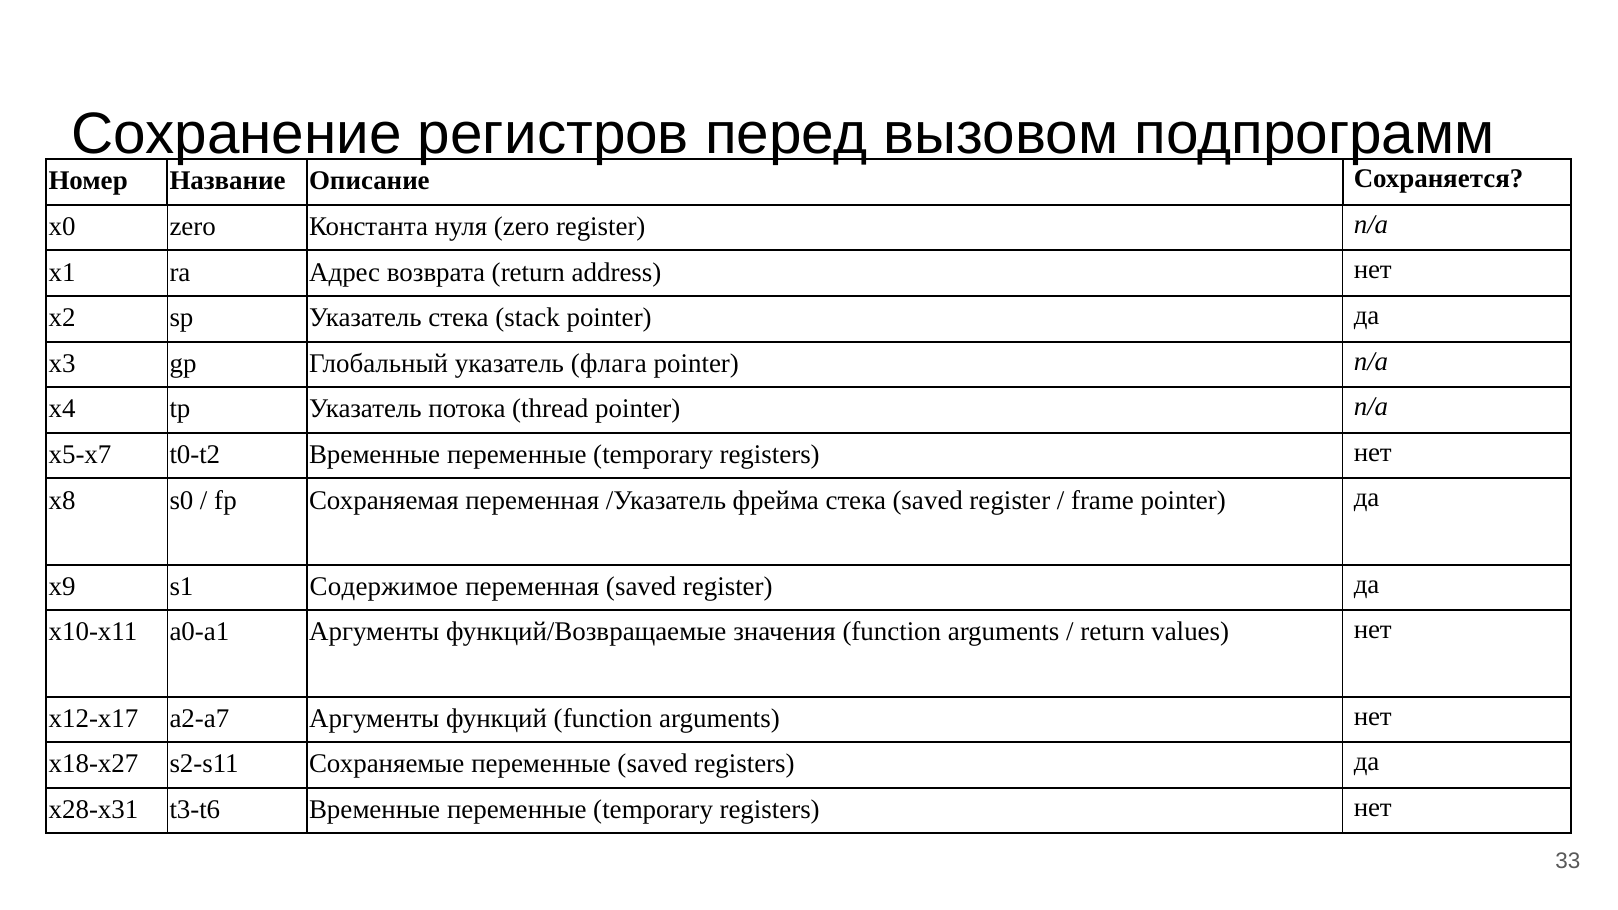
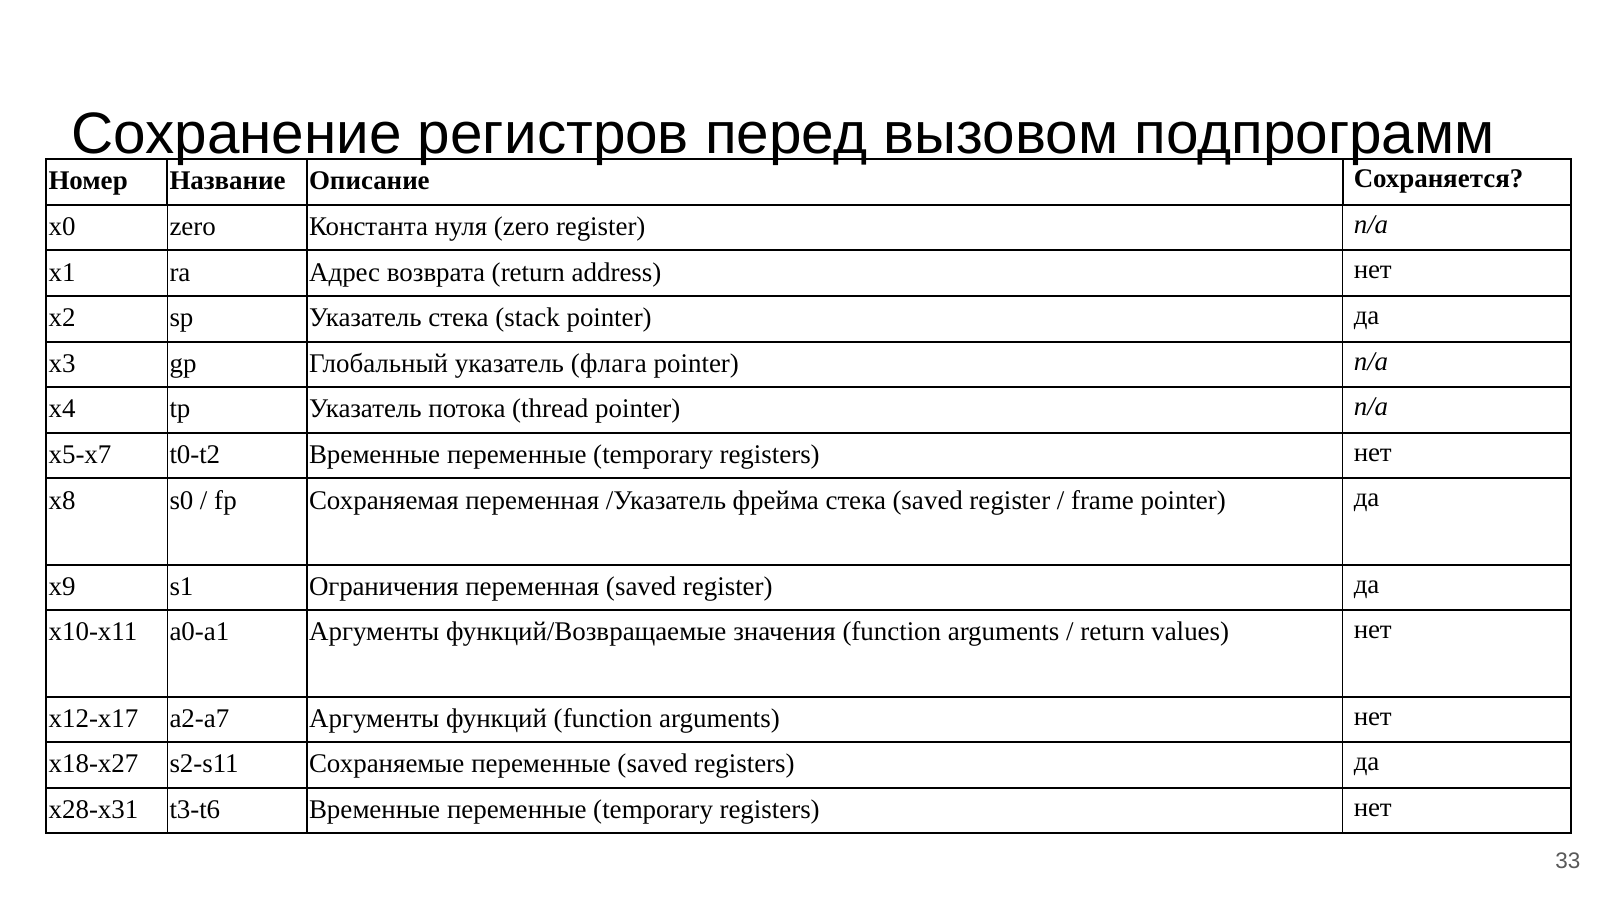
Содержимое: Содержимое -> Ограничения (384, 587)
